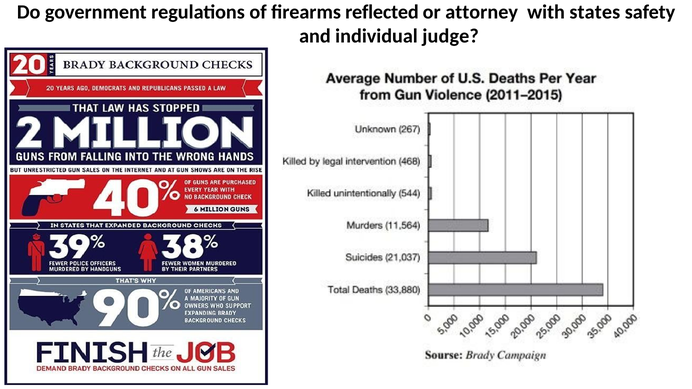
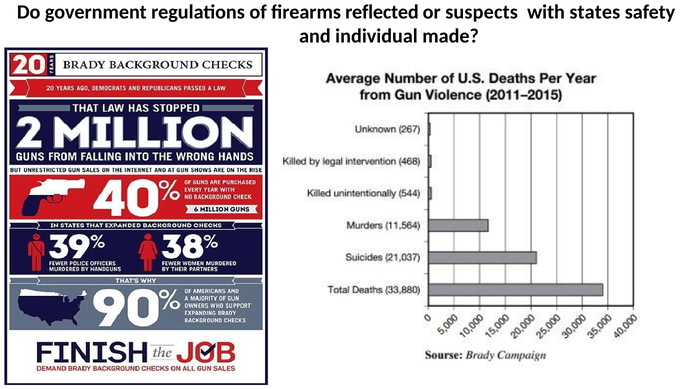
attorney: attorney -> suspects (482, 12)
judge: judge -> made (451, 36)
